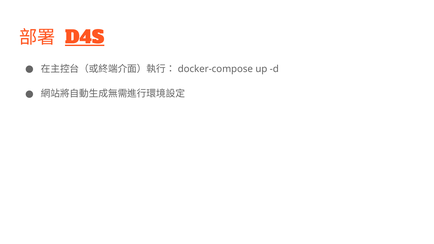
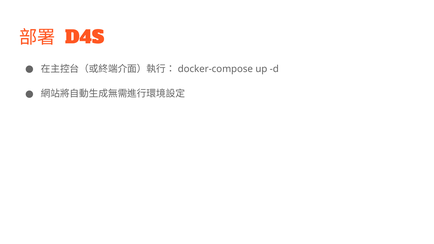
D4S underline: present -> none (85, 38)
